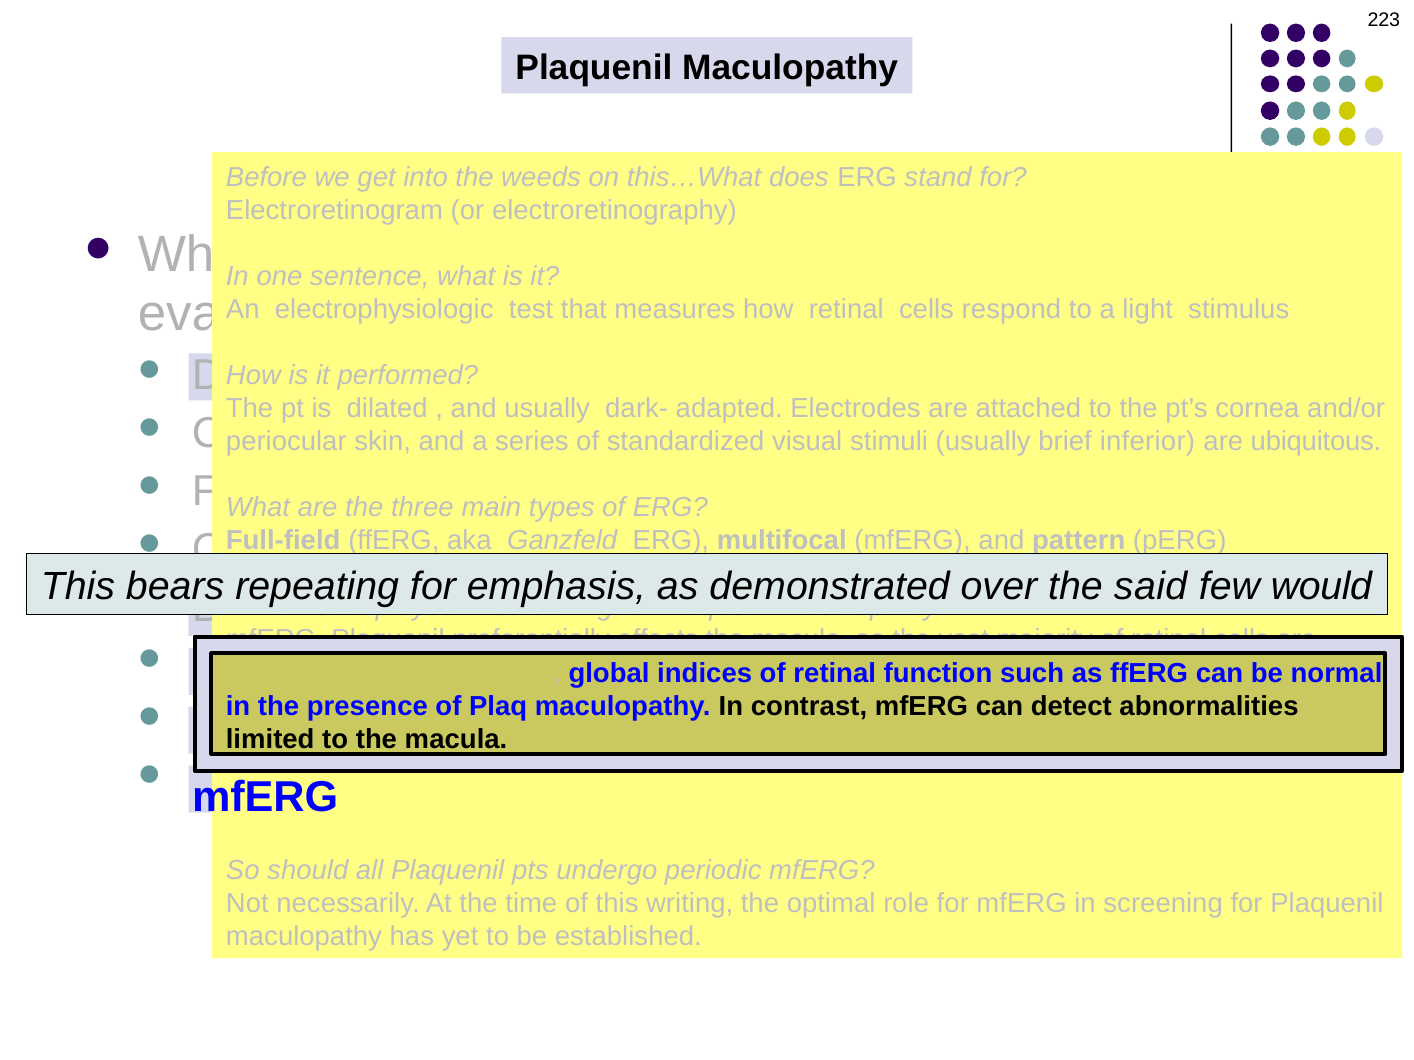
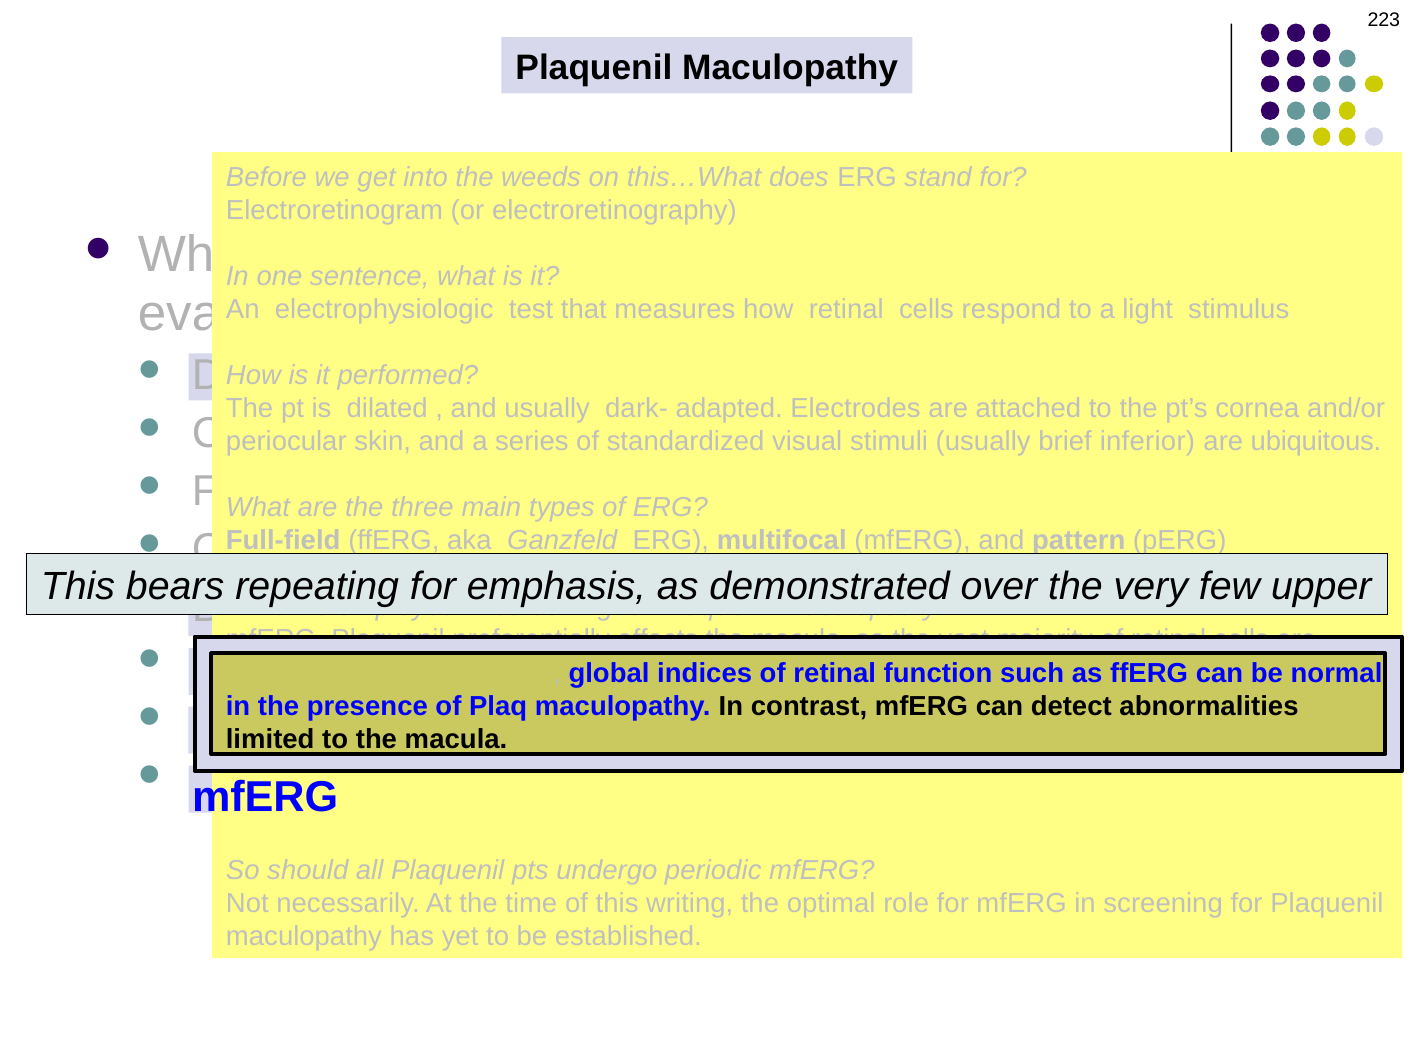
said: said -> very (1151, 587)
would: would -> upper (1321, 587)
